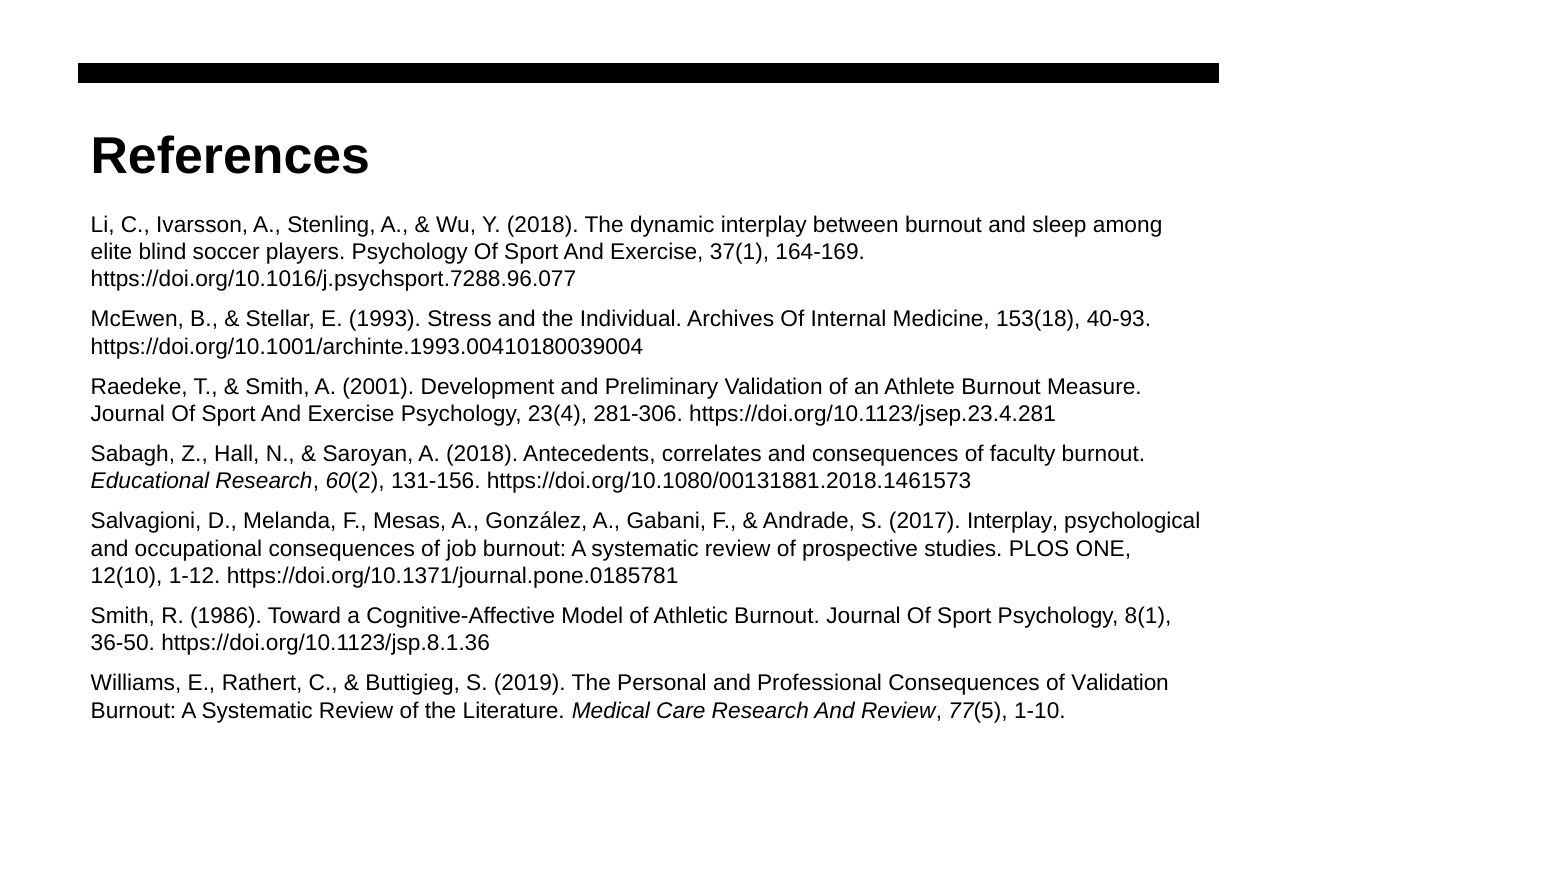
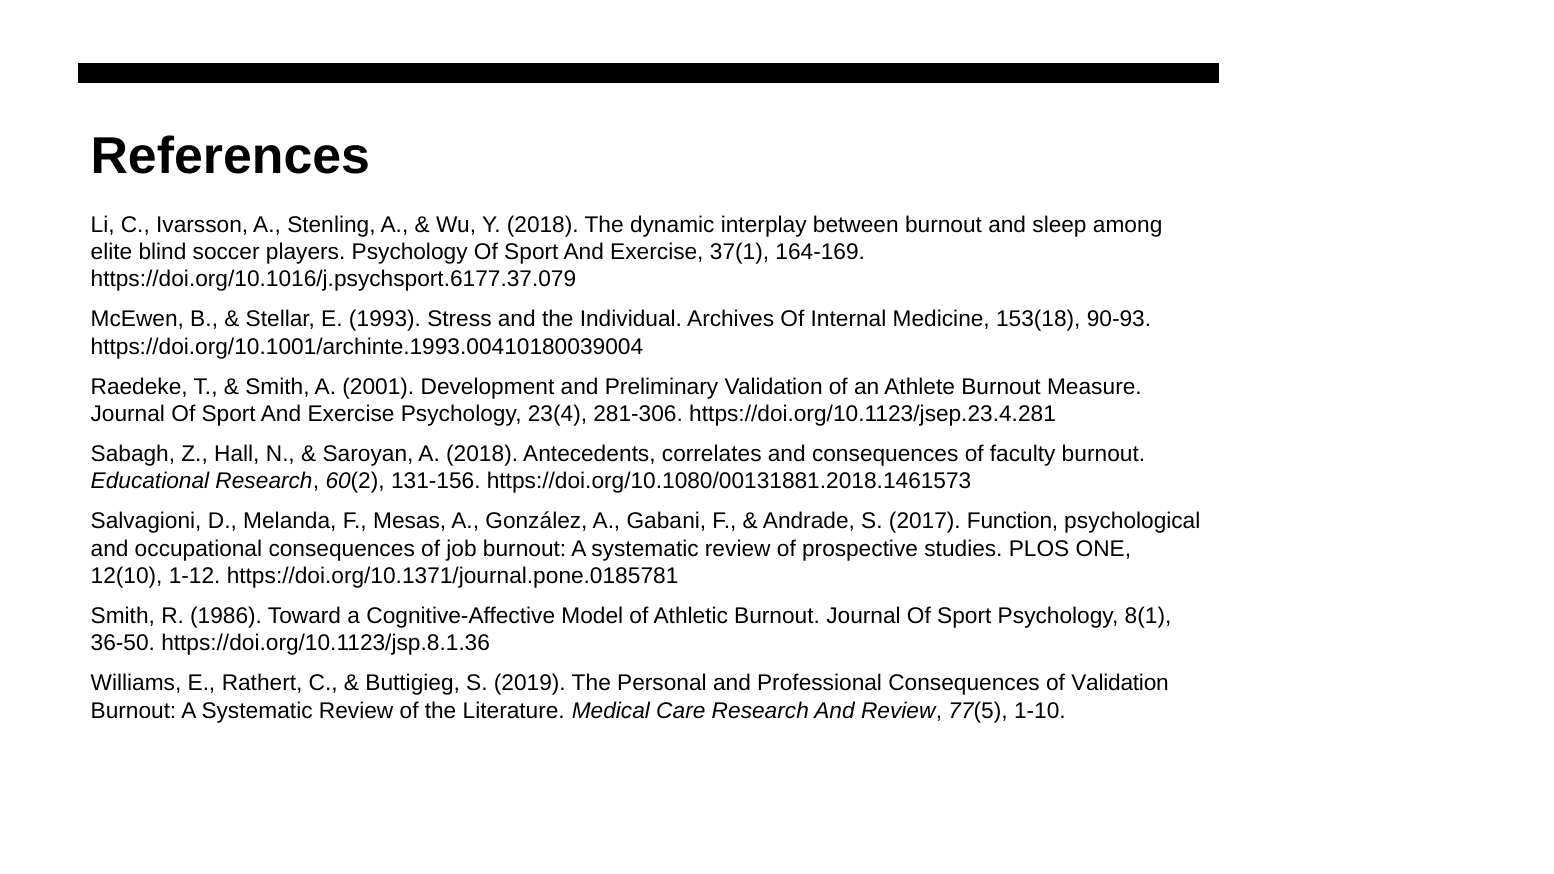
https://doi.org/10.1016/j.psychsport.7288.96.077: https://doi.org/10.1016/j.psychsport.7288.96.077 -> https://doi.org/10.1016/j.psychsport.6177.37.079 (333, 279)
40-93: 40-93 -> 90-93 (1119, 319)
2017 Interplay: Interplay -> Function (1013, 522)
